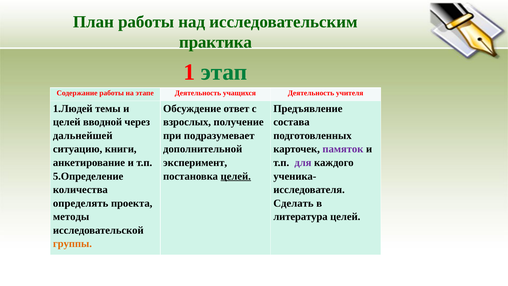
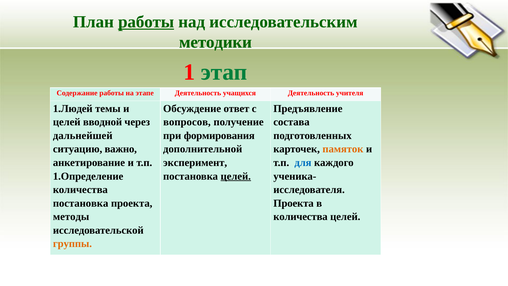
работы underline: none -> present (146, 22)
практика: практика -> методики (215, 42)
взрослых: взрослых -> вопросов (187, 122)
подразумевает: подразумевает -> формирования (219, 136)
книги: книги -> важно (121, 149)
памяток colour: purple -> orange (343, 149)
для colour: purple -> blue (303, 163)
5.Определение: 5.Определение -> 1.Определение (88, 176)
определять: определять -> постановка (81, 203)
Сделать: Сделать -> Проекта (294, 203)
литература: литература -> количества (300, 217)
